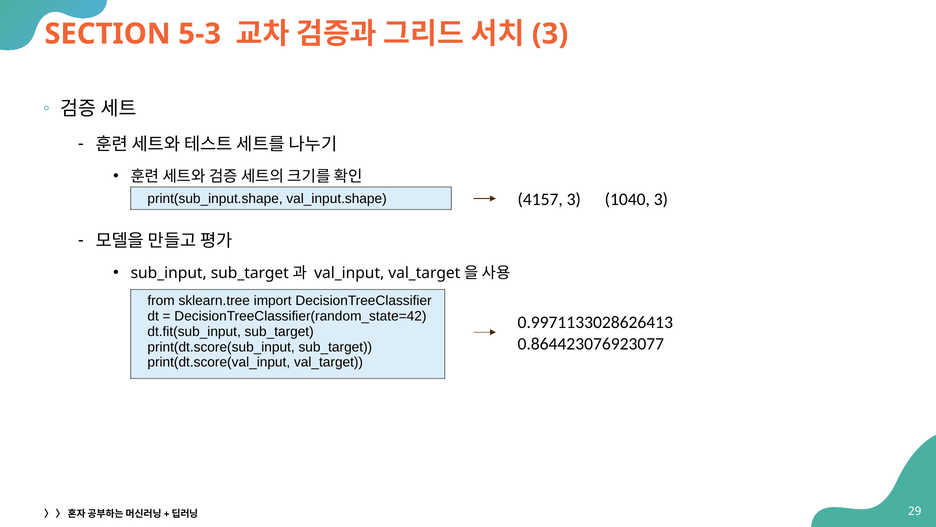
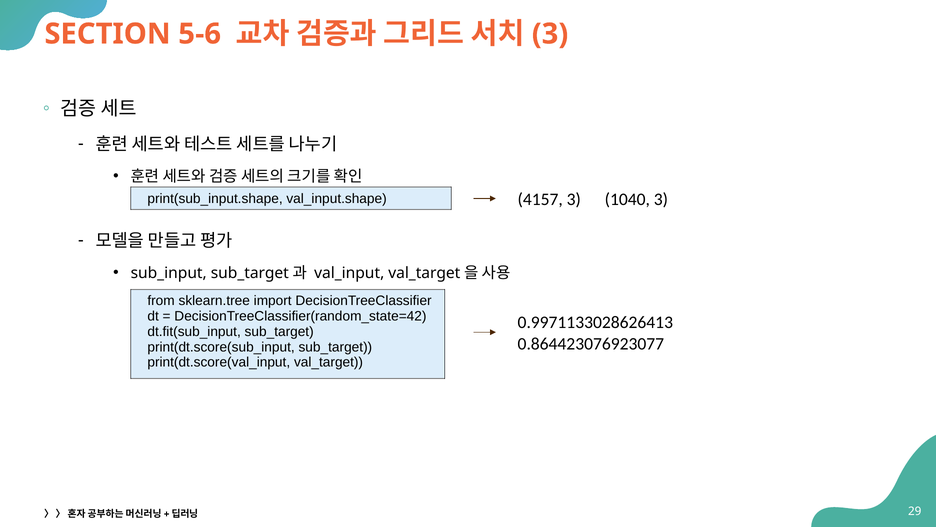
5-3: 5-3 -> 5-6 (200, 34)
